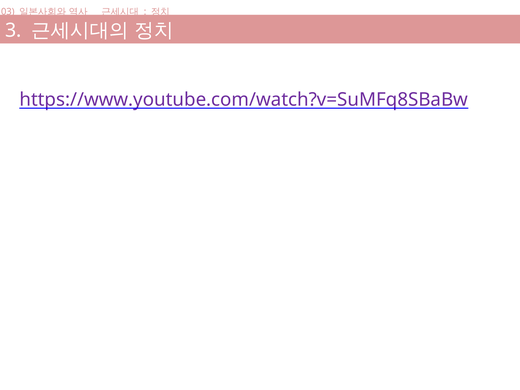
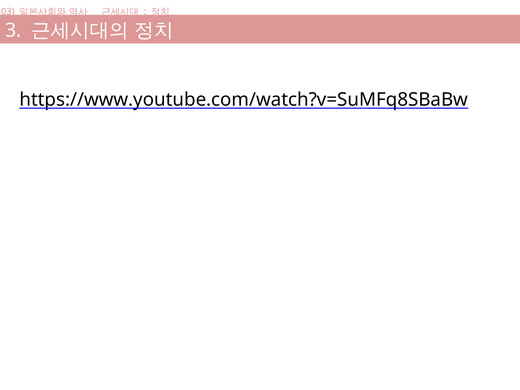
https://www.youtube.com/watch?v=SuMFq8SBaBw colour: purple -> black (244, 100)
